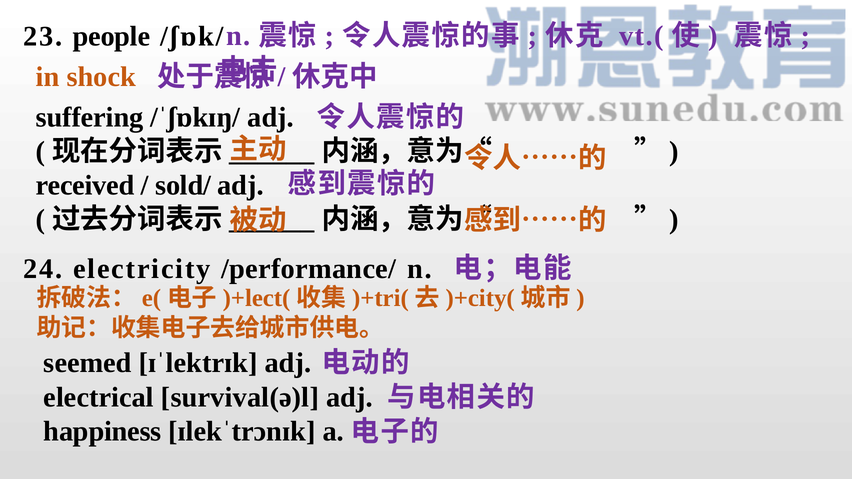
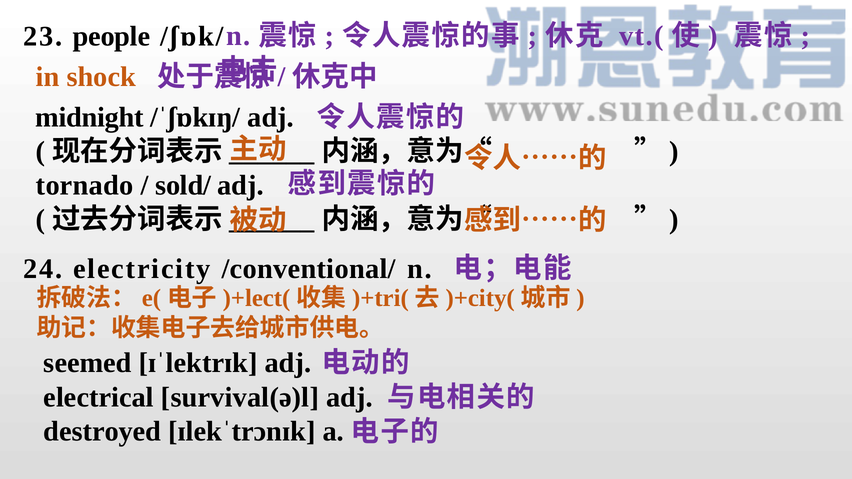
suffering: suffering -> midnight (90, 117)
received: received -> tornado (85, 186)
/performance/: /performance/ -> /conventional/ (309, 269)
happiness: happiness -> destroyed (102, 431)
